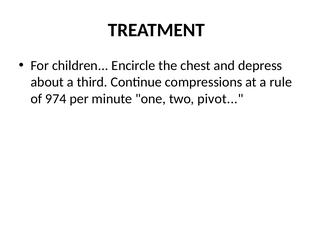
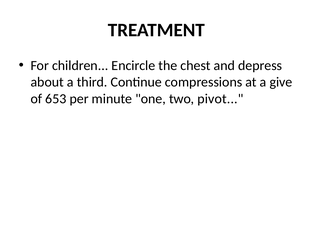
rule: rule -> give (281, 82)
974: 974 -> 653 (56, 99)
